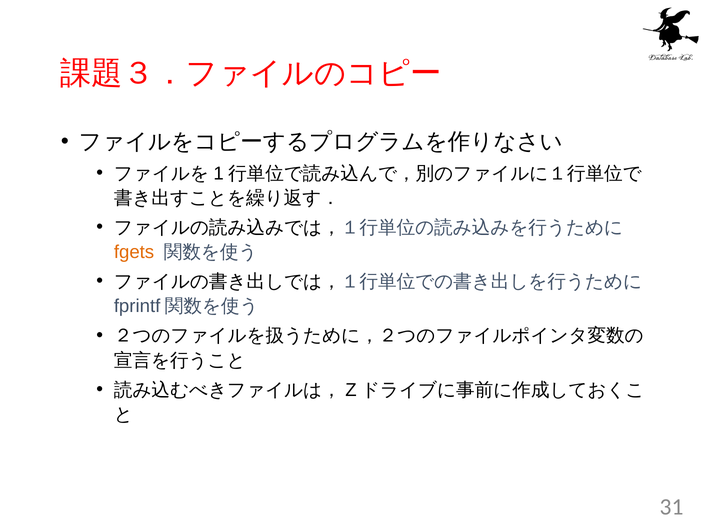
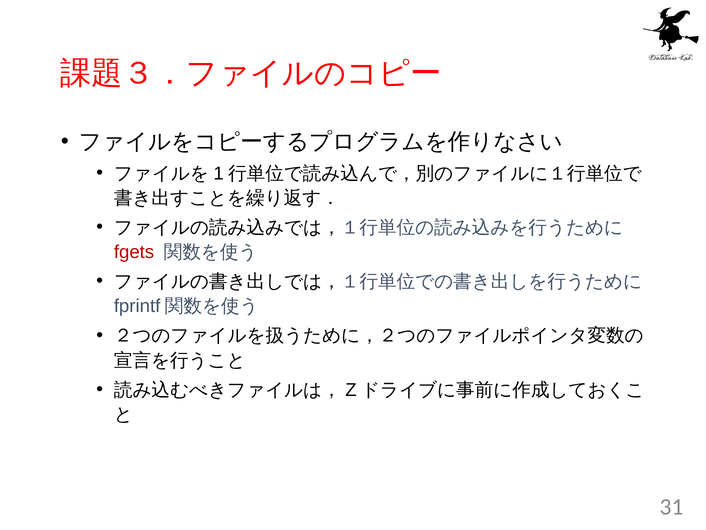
fgets colour: orange -> red (134, 252)
